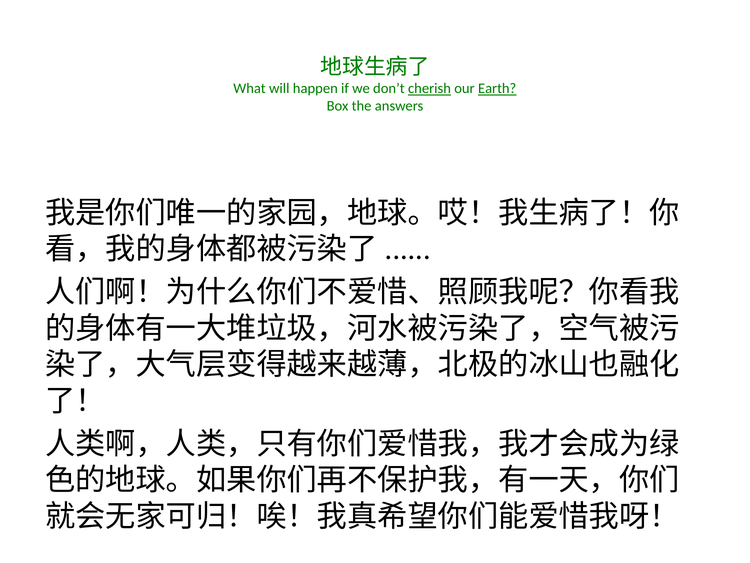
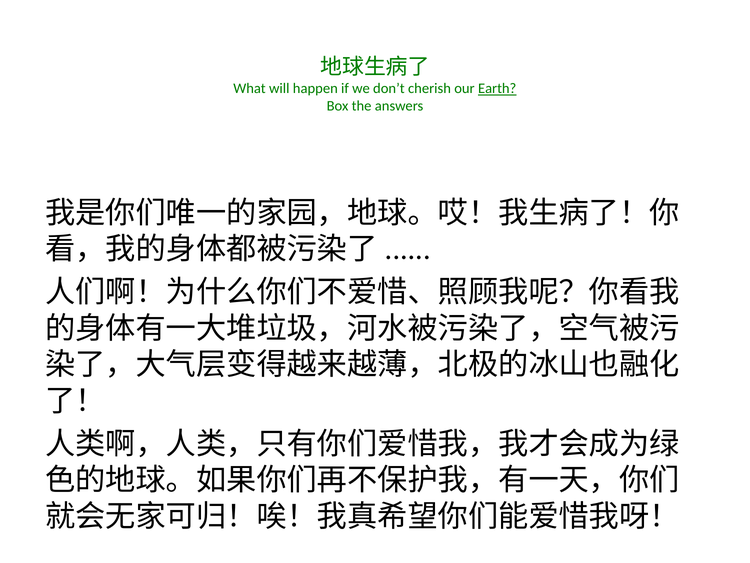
cherish underline: present -> none (429, 89)
